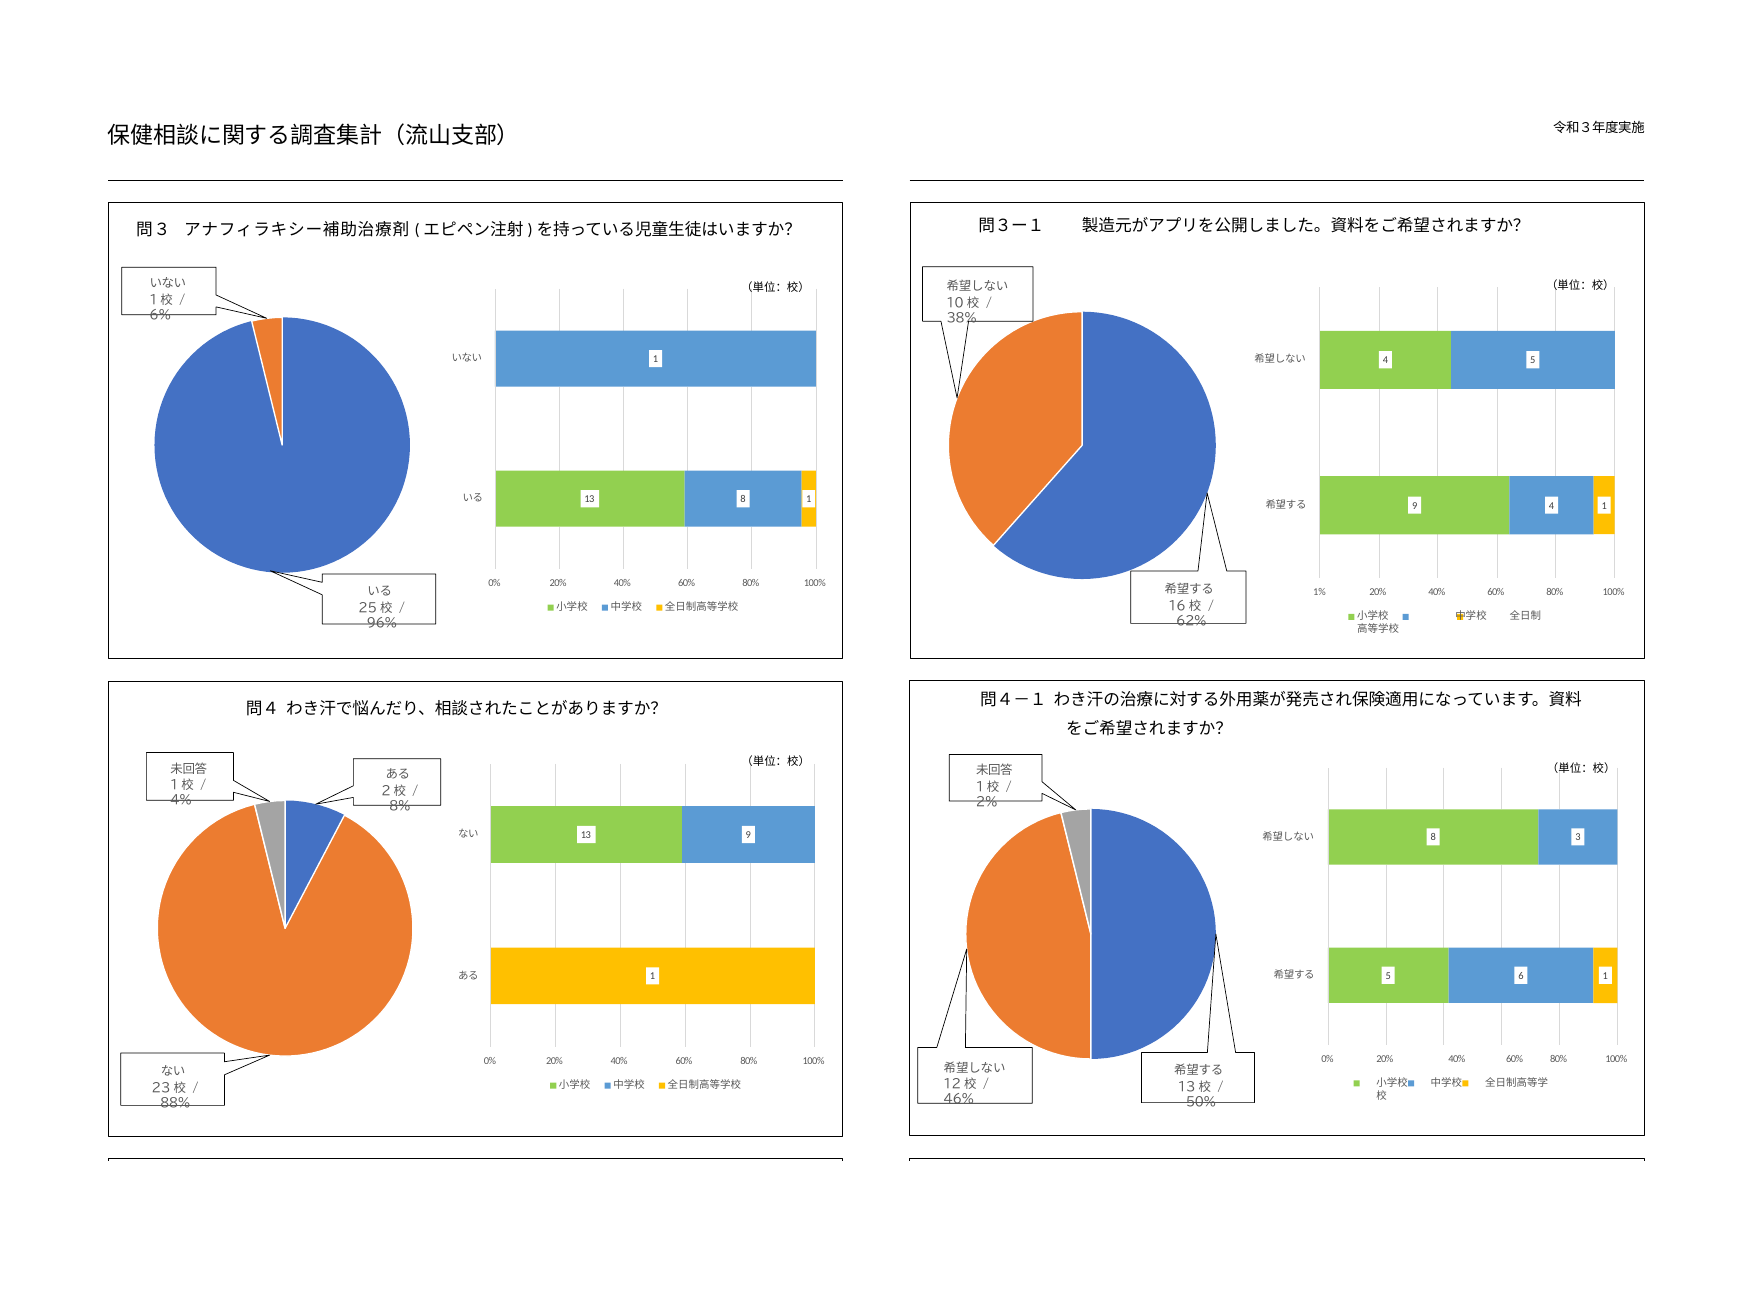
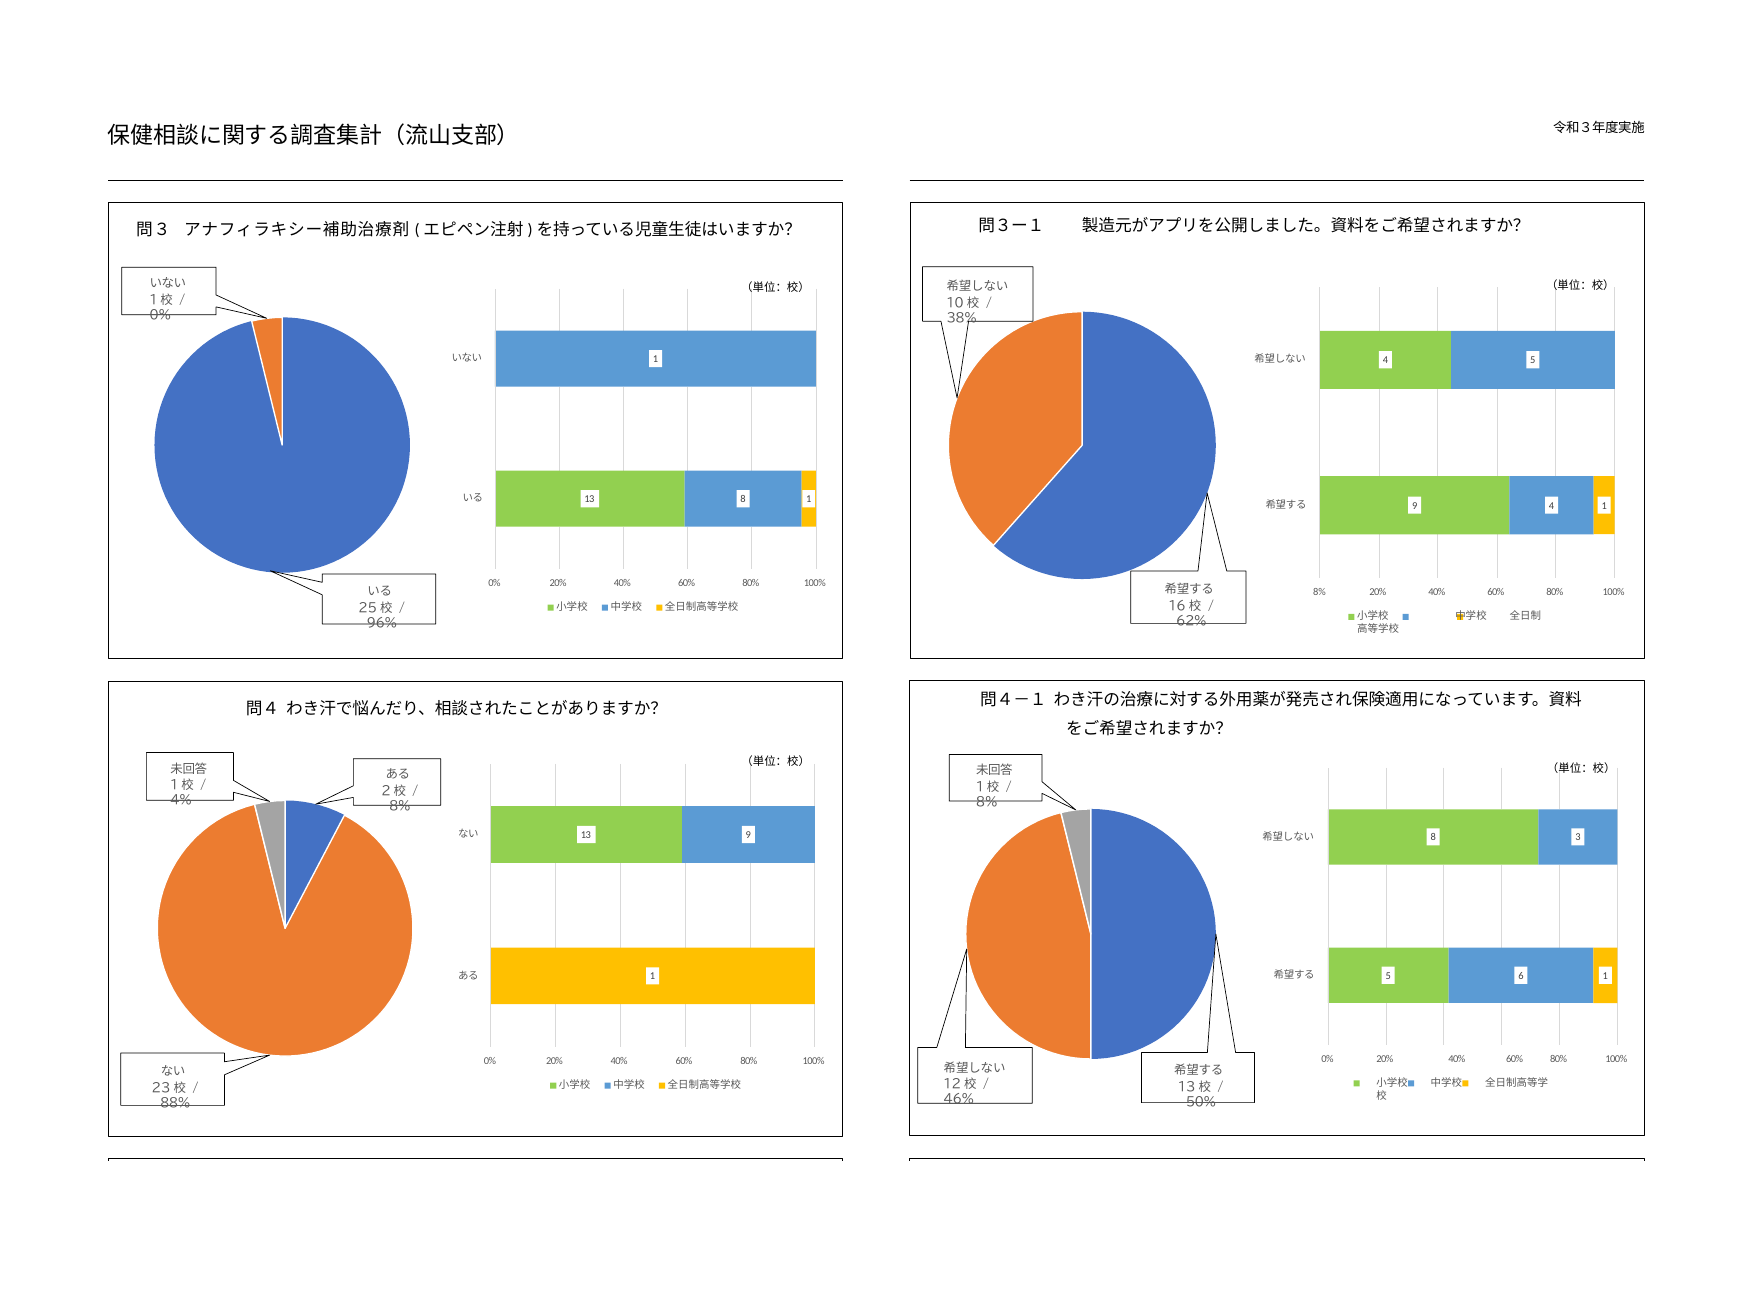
6%: 6% -> 0% (160, 315)
1%: 1% -> 8% (1319, 592)
2%: 2% -> 8% (987, 802)
